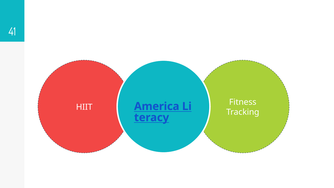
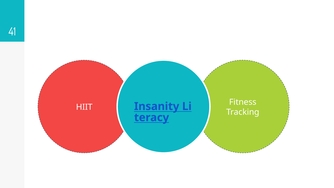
America: America -> Insanity (157, 106)
